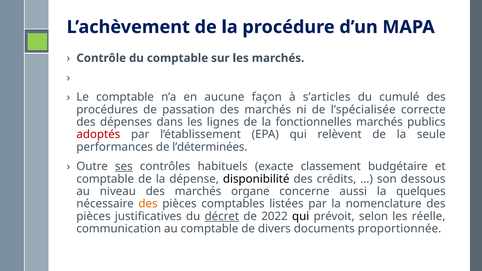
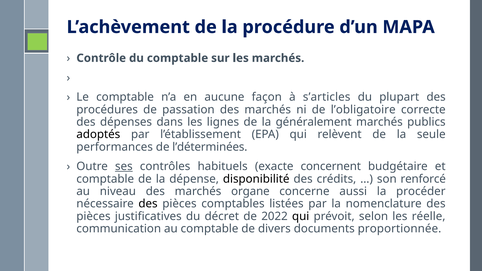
cumulé: cumulé -> plupart (399, 97)
l’spécialisée: l’spécialisée -> l’obligatoire (363, 110)
fonctionnelles: fonctionnelles -> généralement (314, 122)
adoptés colour: red -> black (98, 135)
classement: classement -> concernent (331, 167)
dessous: dessous -> renforcé (423, 179)
quelques: quelques -> procéder (421, 191)
des colour: orange -> black (148, 204)
décret underline: present -> none (222, 216)
